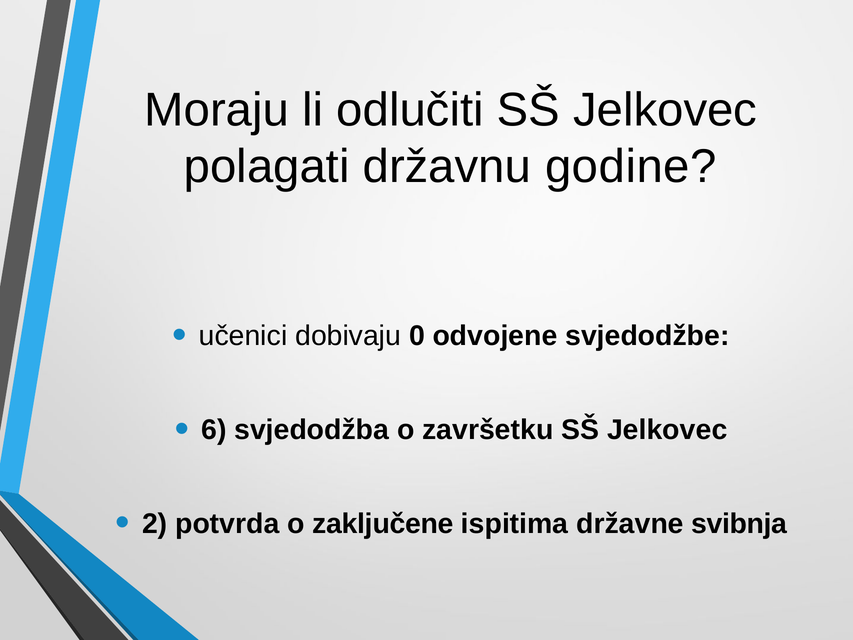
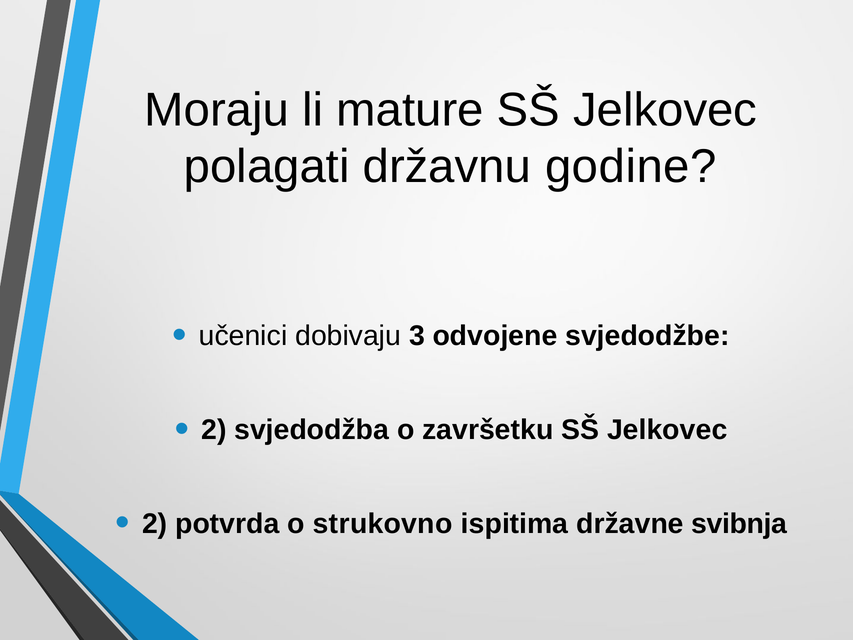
odlučiti: odlučiti -> mature (410, 110)
0: 0 -> 3 (417, 336)
6: 6 -> 2 (214, 430)
zaključene: zaključene -> strukovno (383, 524)
